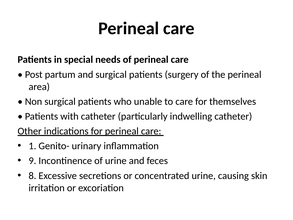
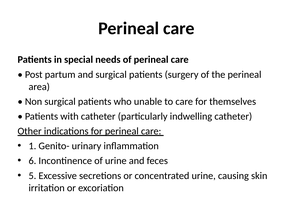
9: 9 -> 6 (32, 161)
8: 8 -> 5 (32, 175)
